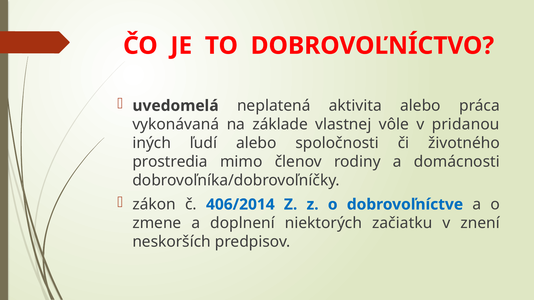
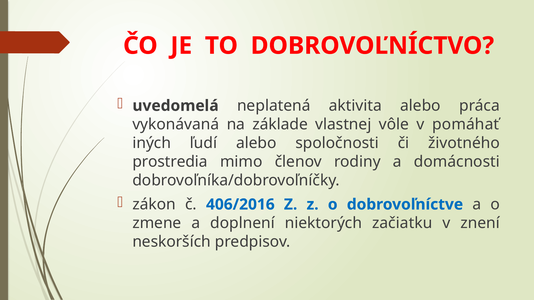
pridanou: pridanou -> pomáhať (466, 125)
406/2014: 406/2014 -> 406/2016 (240, 205)
